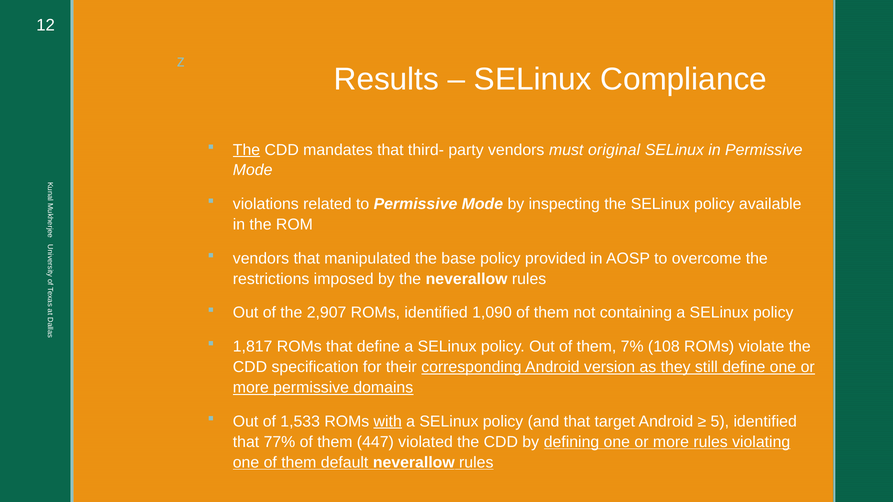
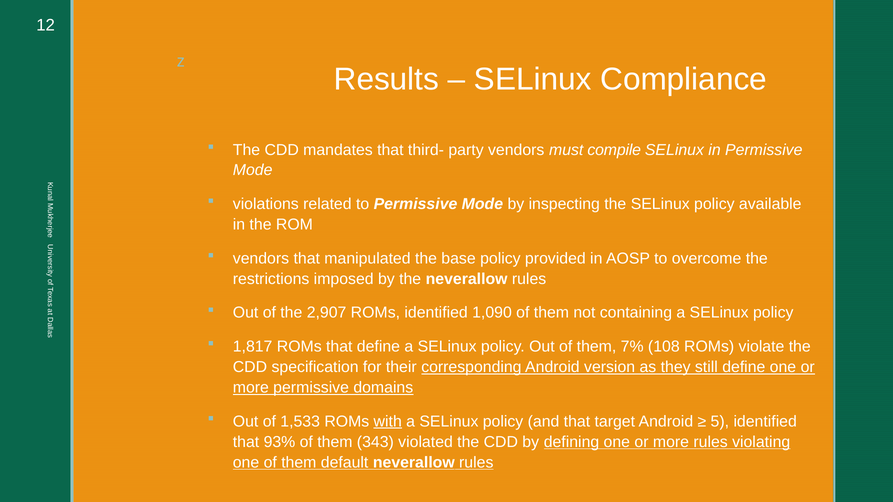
The underline: present -> none (246, 150)
original: original -> compile (614, 150)
77%: 77% -> 93% (279, 442)
447: 447 -> 343 (375, 442)
